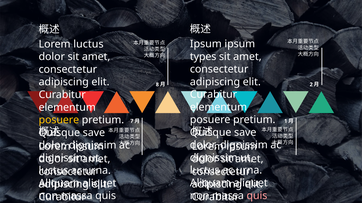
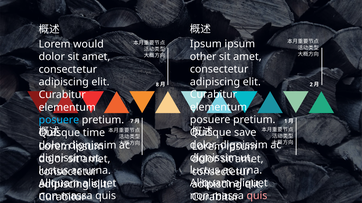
Lorem luctus: luctus -> would (88, 44)
types: types -> other (203, 57)
posuere colour: yellow -> light blue (59, 120)
save: save -> time (94, 133)
